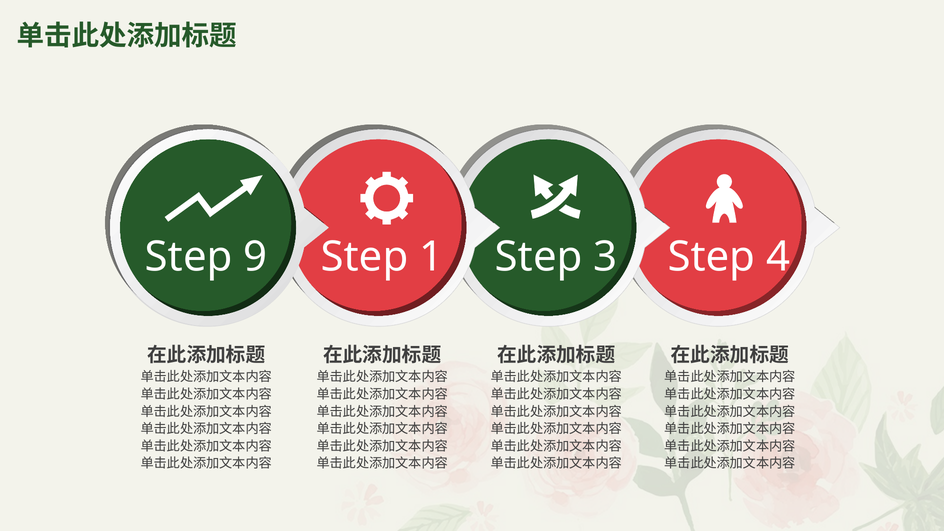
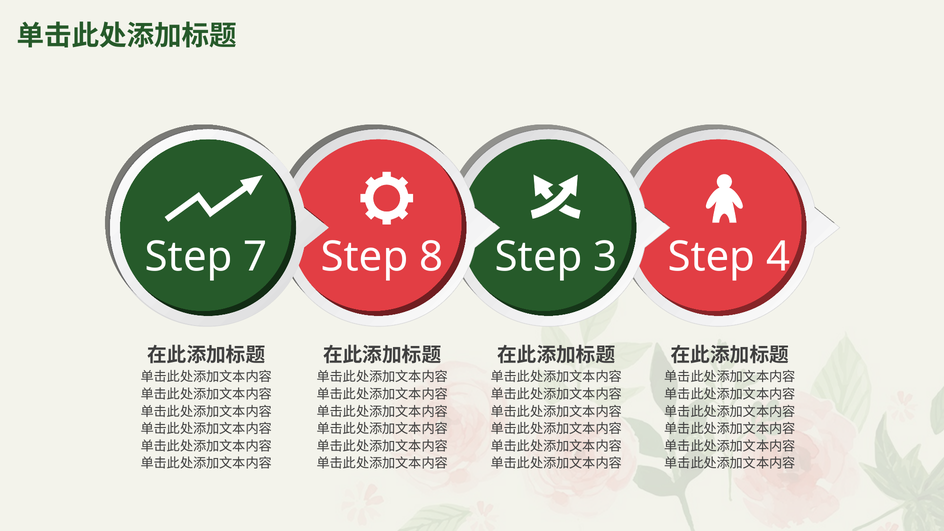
9: 9 -> 7 (255, 257)
1: 1 -> 8 (431, 257)
